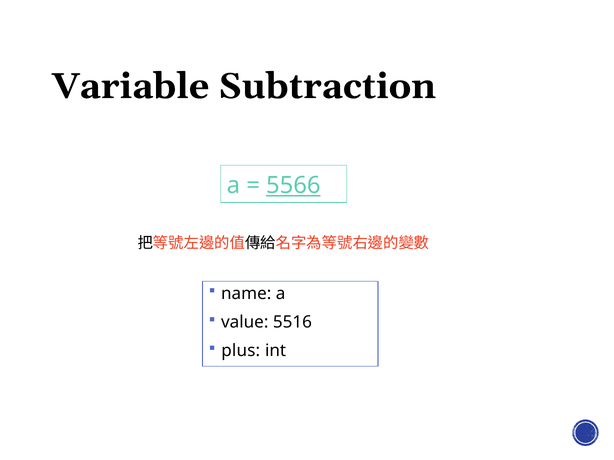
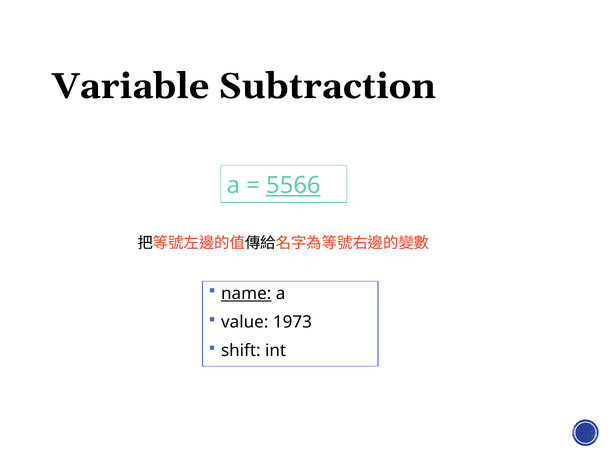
name underline: none -> present (246, 294)
5516: 5516 -> 1973 (292, 322)
plus: plus -> shift (241, 351)
